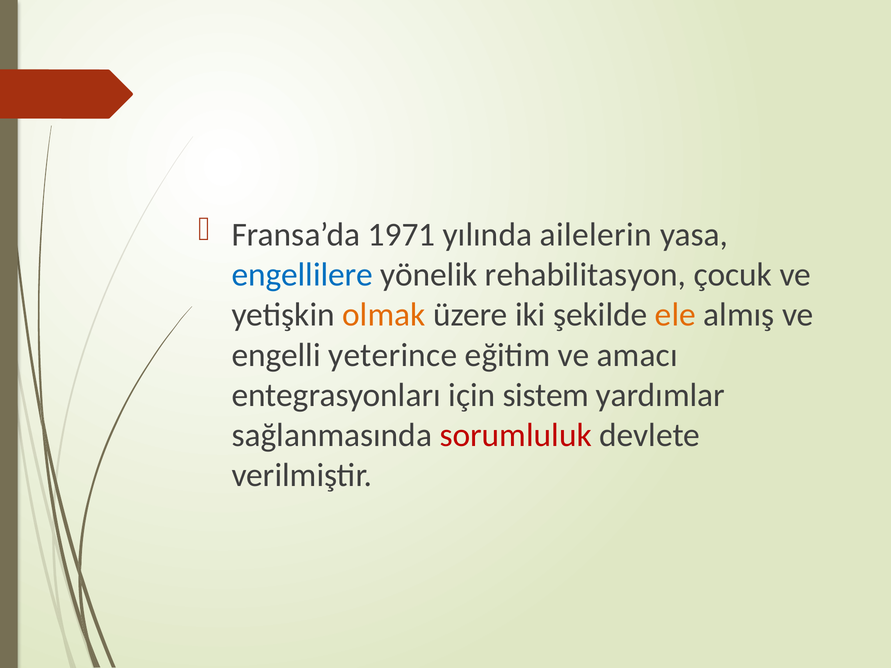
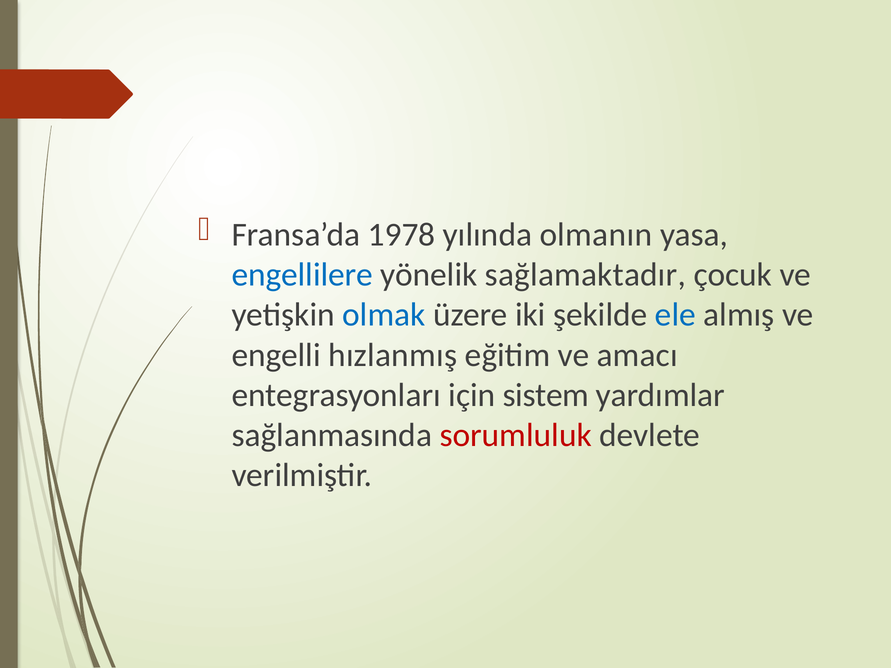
1971: 1971 -> 1978 (402, 235)
ailelerin: ailelerin -> olmanın (596, 235)
rehabilitasyon: rehabilitasyon -> sağlamaktadır (585, 275)
olmak colour: orange -> blue (384, 315)
ele colour: orange -> blue (675, 315)
yeterince: yeterince -> hızlanmış (393, 355)
